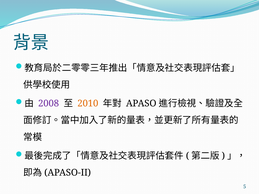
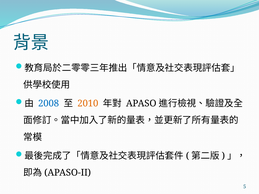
2008 colour: purple -> blue (49, 104)
